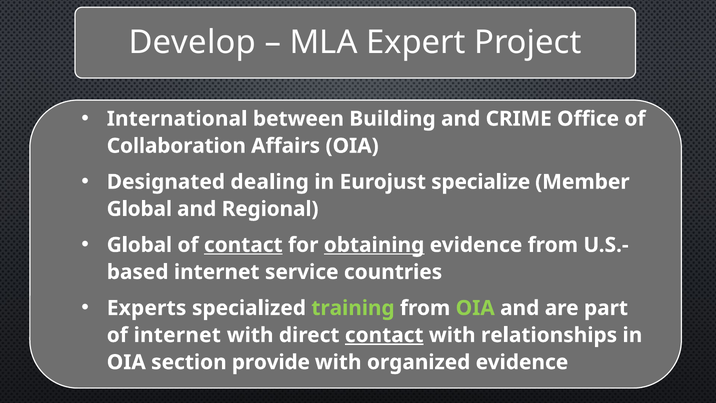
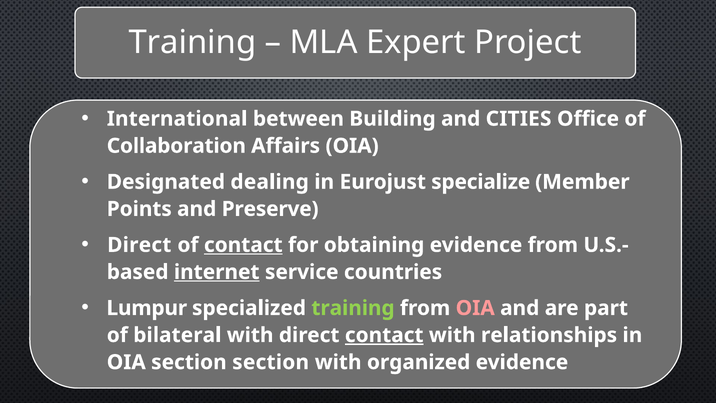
Develop: Develop -> Training (192, 42)
CRIME: CRIME -> CITIES (519, 119)
Global: Global -> Points (139, 209)
Regional: Regional -> Preserve (270, 209)
Global: Global -> Direct (139, 245)
obtaining underline: present -> none (374, 245)
internet underline: none -> present (217, 272)
Experts: Experts -> Lumpur (147, 308)
OIA colour: light green -> pink (475, 308)
of internet: internet -> bilateral (177, 335)
section provide: provide -> section (271, 362)
